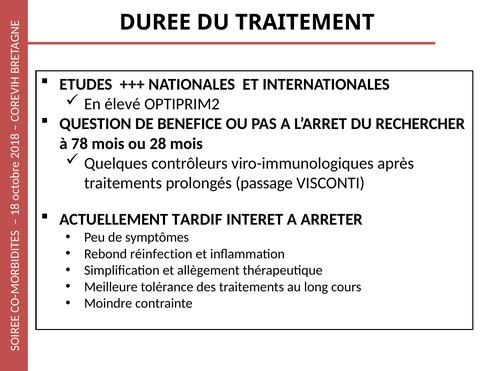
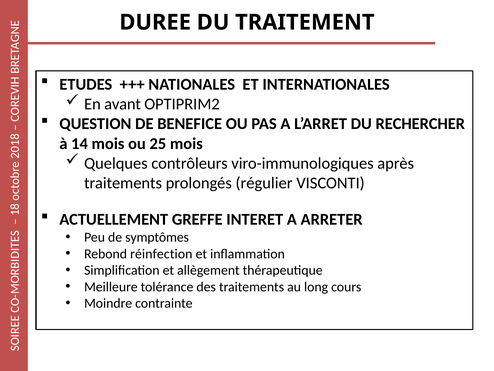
élevé: élevé -> avant (123, 104)
78: 78 -> 14 (80, 143)
28: 28 -> 25 (158, 143)
passage: passage -> régulier (264, 183)
TARDIF: TARDIF -> GREFFE (197, 219)
